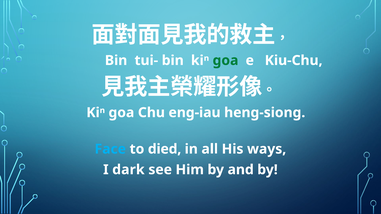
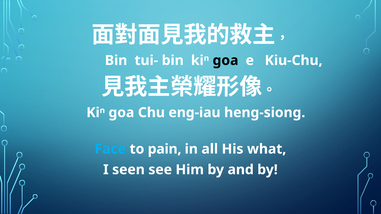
goa colour: green -> black (225, 60)
died: died -> pain (165, 149)
ways: ways -> what (267, 149)
dark: dark -> seen (128, 170)
